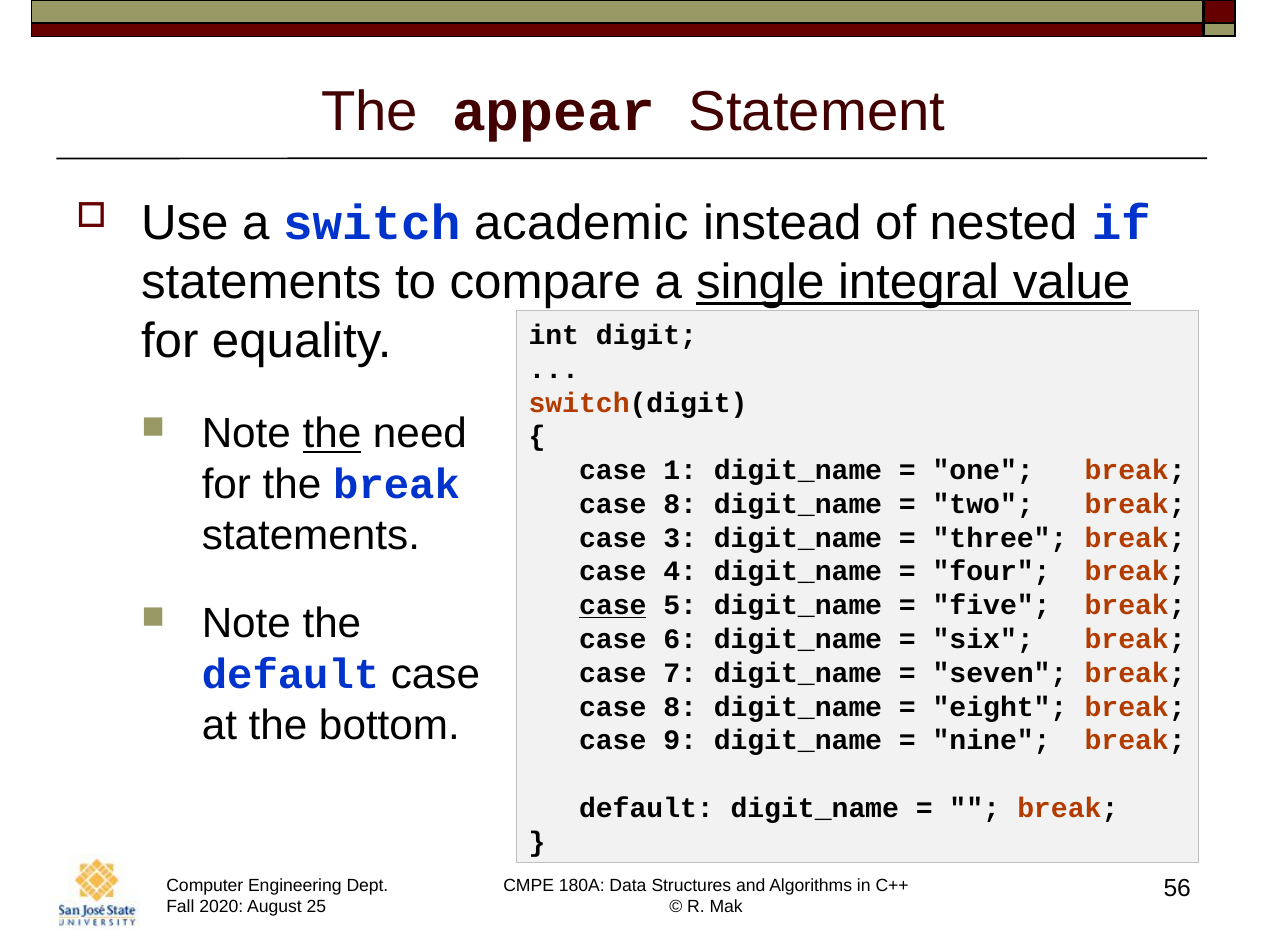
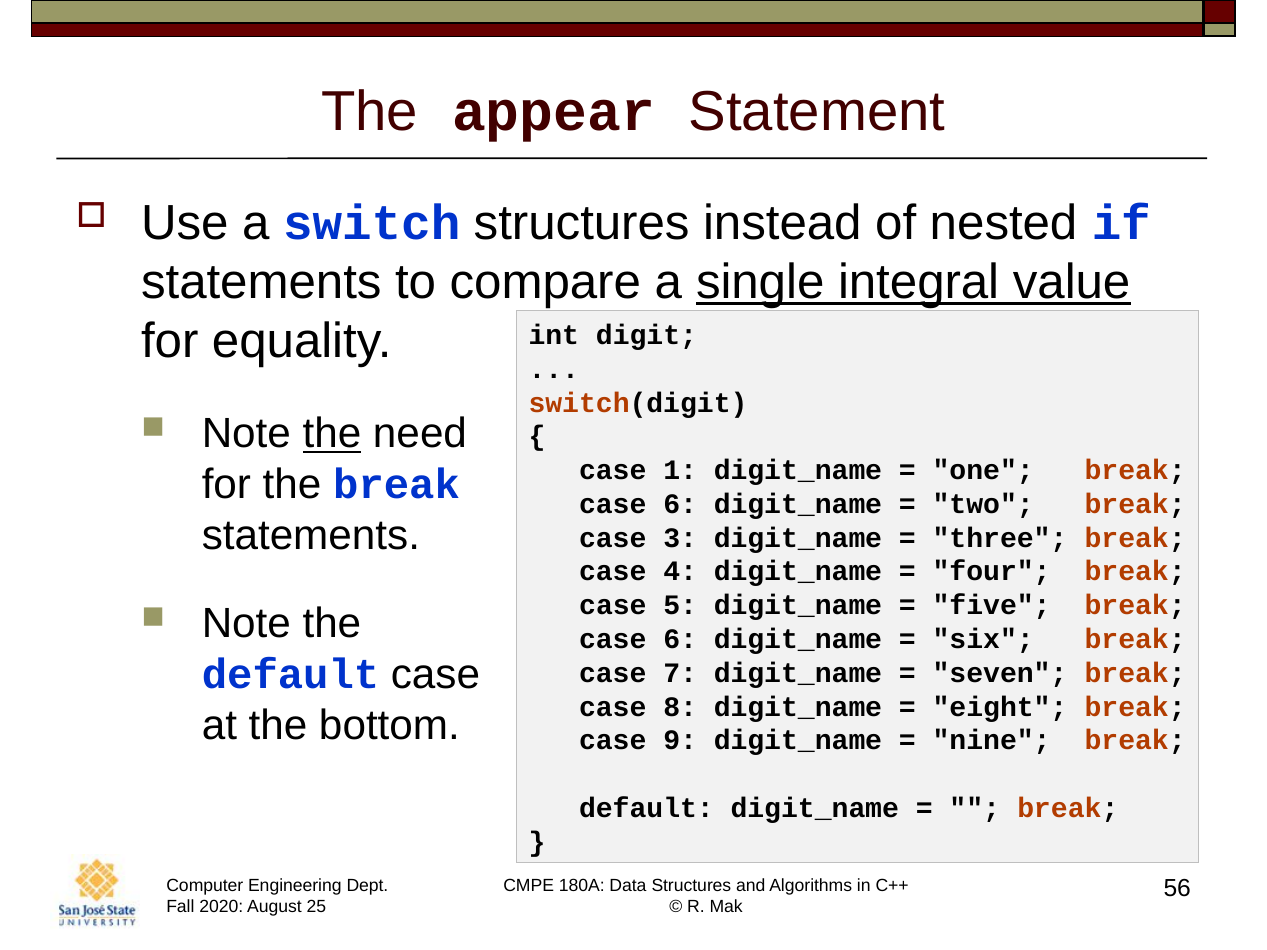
switch academic: academic -> structures (582, 223)
8: 8 -> 6 (680, 504)
case underline: present -> none (613, 606)
